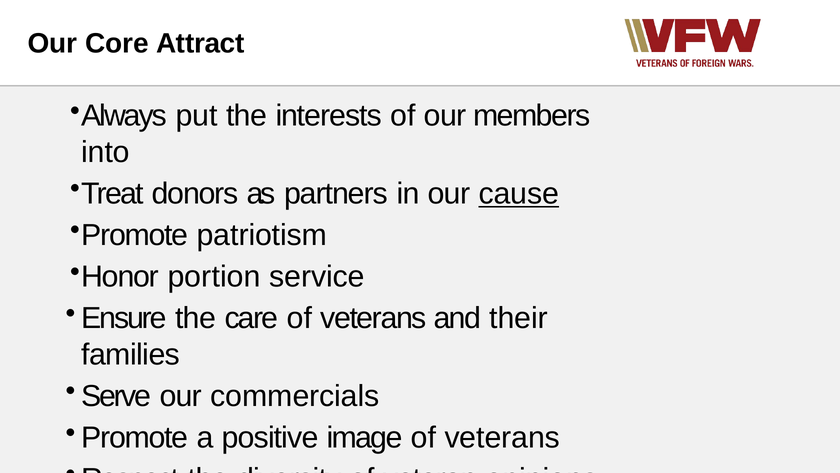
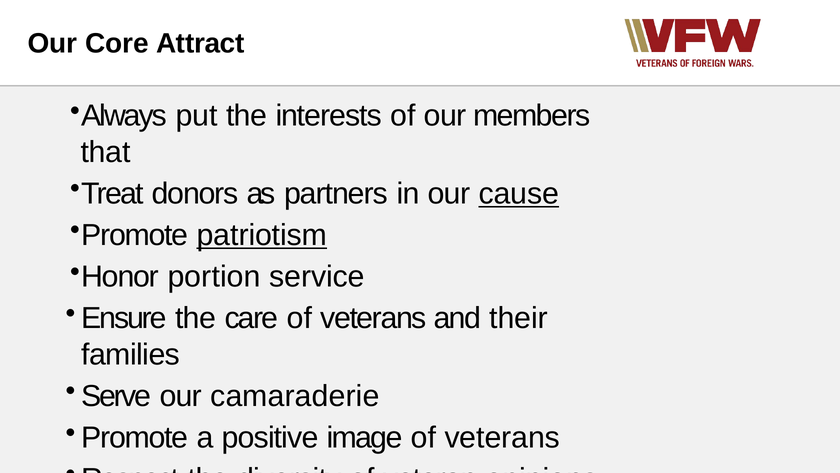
into: into -> that (106, 152)
patriotism underline: none -> present (262, 235)
commercials: commercials -> camaraderie (295, 396)
